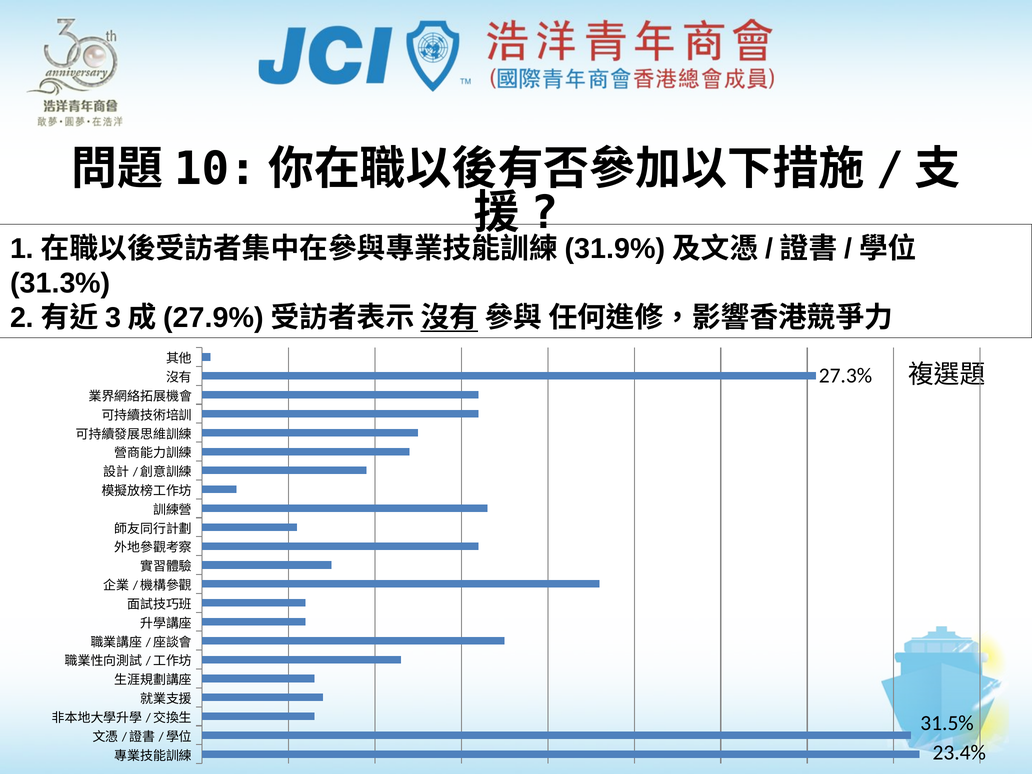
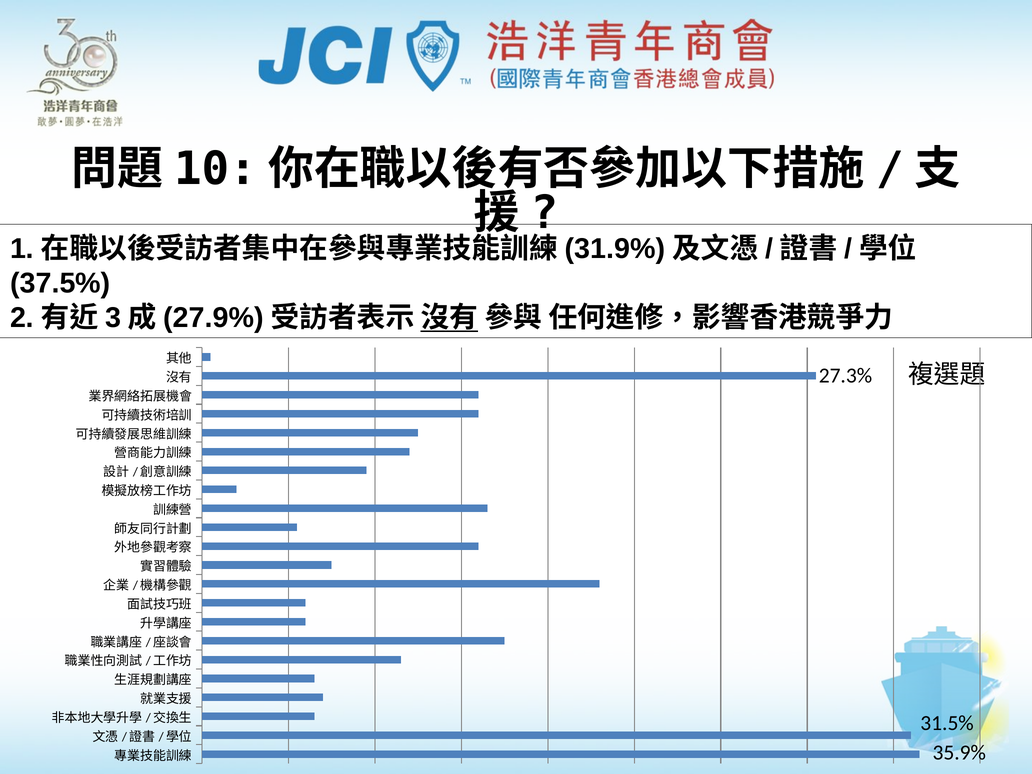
31.3%: 31.3% -> 37.5% (60, 283)
23.4%: 23.4% -> 35.9% (959, 753)
